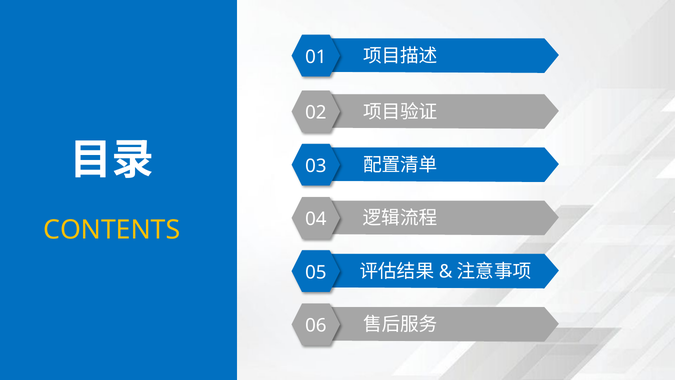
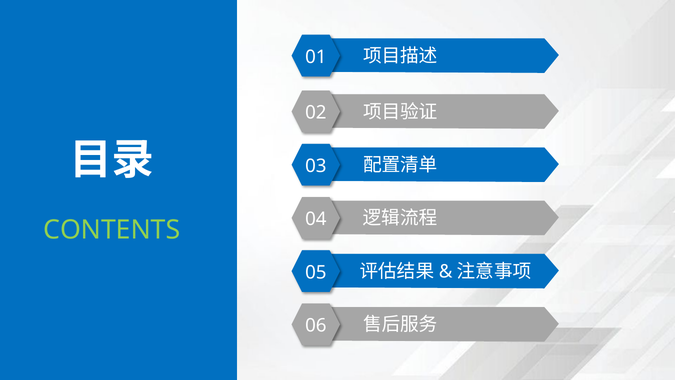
CONTENTS colour: yellow -> light green (112, 230)
